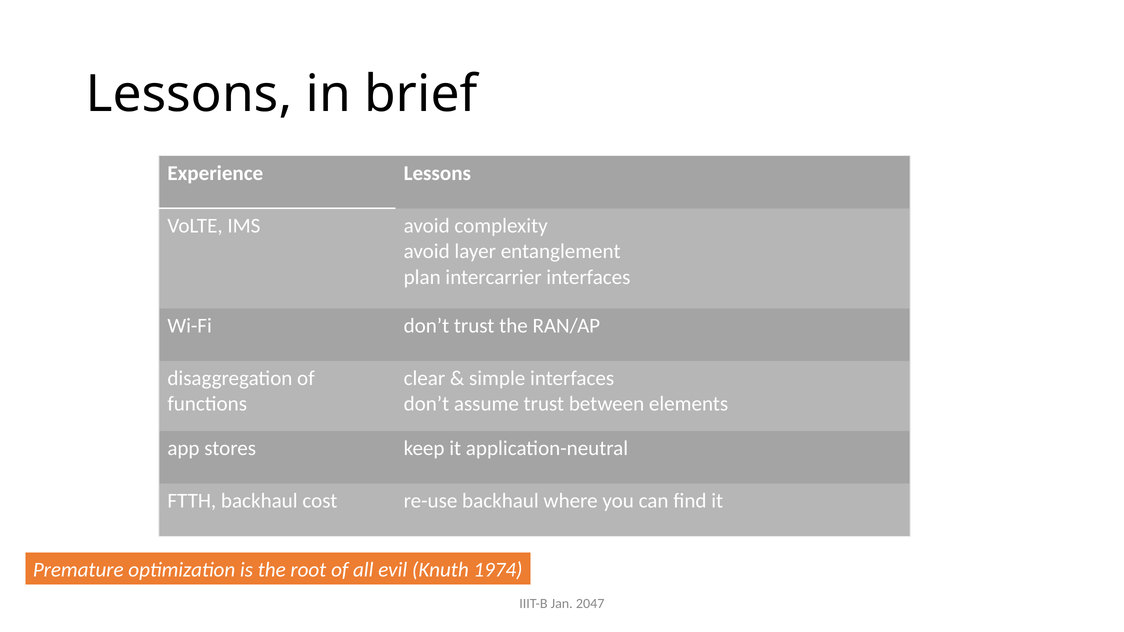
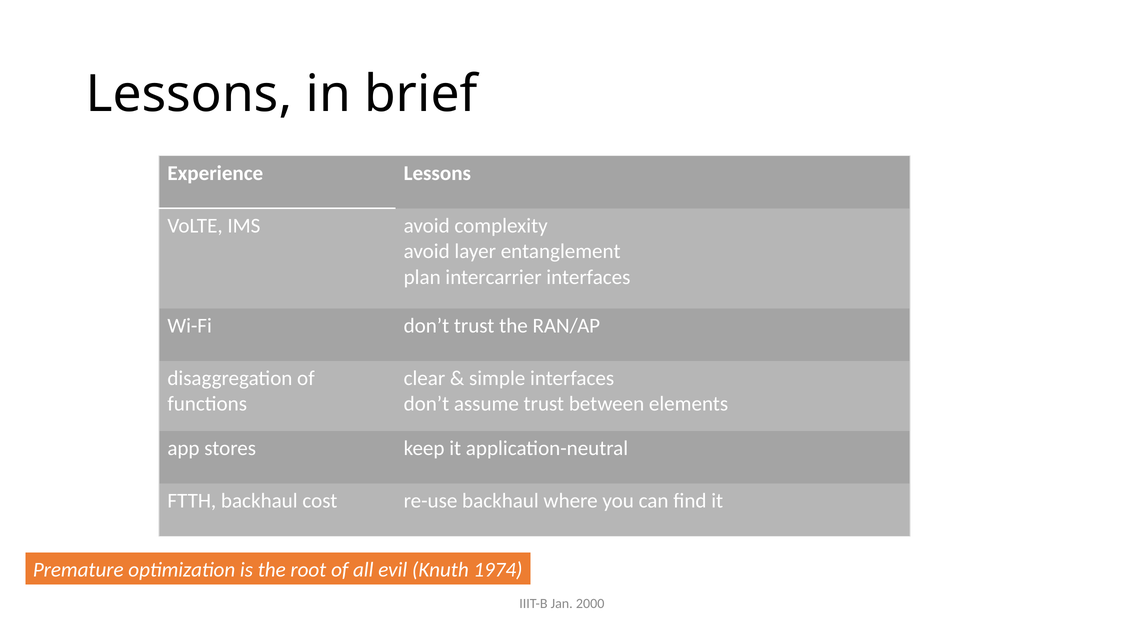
2047: 2047 -> 2000 (590, 604)
